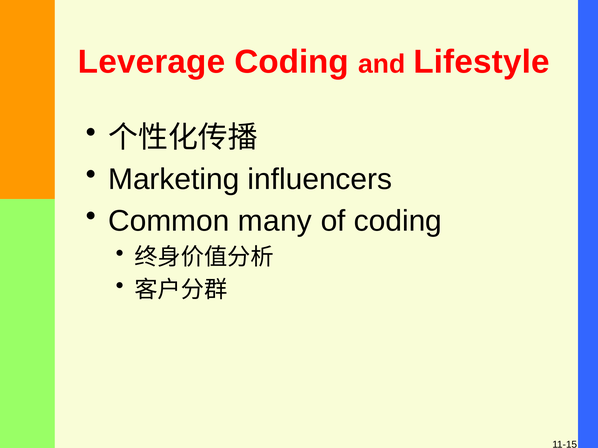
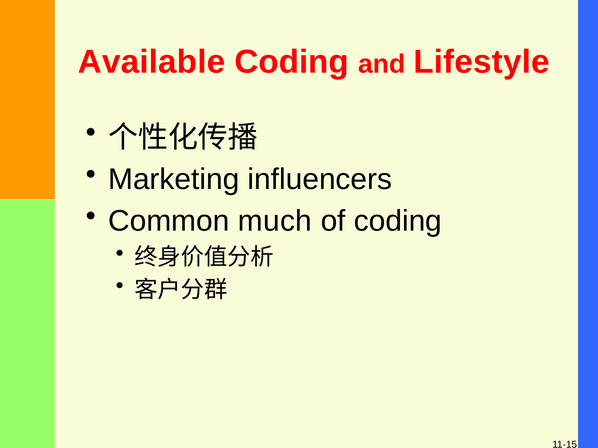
Leverage: Leverage -> Available (152, 62)
many: many -> much (275, 221)
